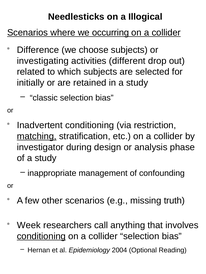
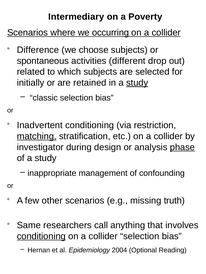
Needlesticks: Needlesticks -> Intermediary (76, 17)
Illogical: Illogical -> Poverty (145, 17)
investigating: investigating -> spontaneous (43, 61)
study underline: none -> present (137, 83)
phase underline: none -> present (182, 148)
Week: Week -> Same (29, 226)
